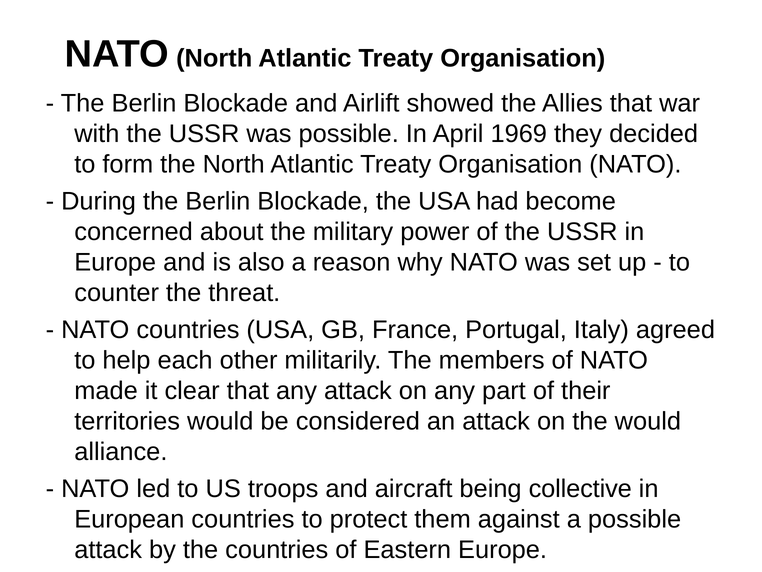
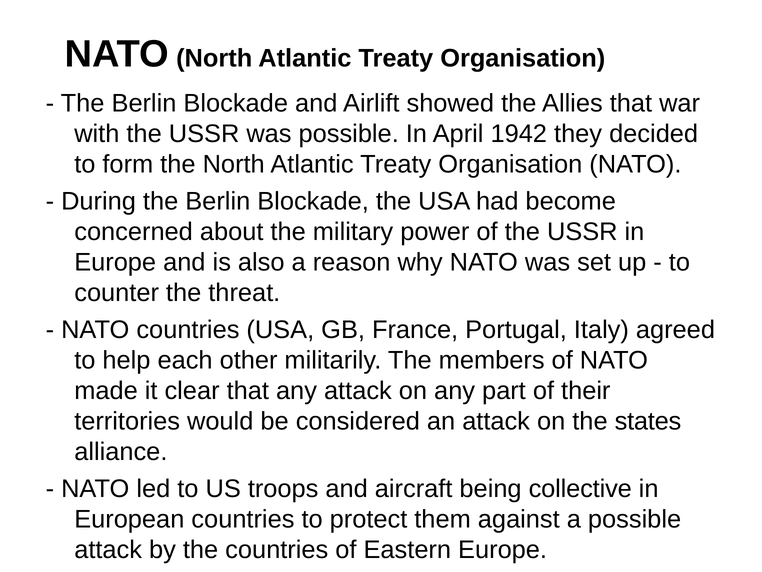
1969: 1969 -> 1942 (519, 134)
the would: would -> states (648, 421)
